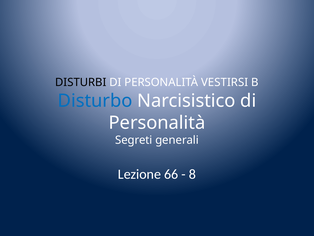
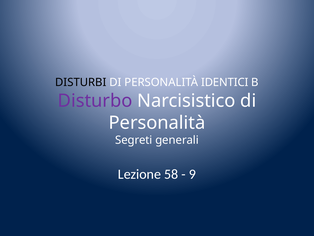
VESTIRSI: VESTIRSI -> IDENTICI (225, 82)
Disturbo colour: blue -> purple (95, 101)
66: 66 -> 58 (171, 174)
8: 8 -> 9 (192, 174)
